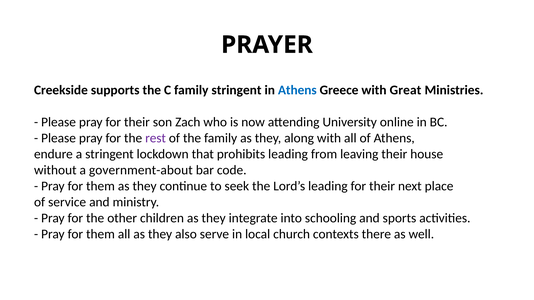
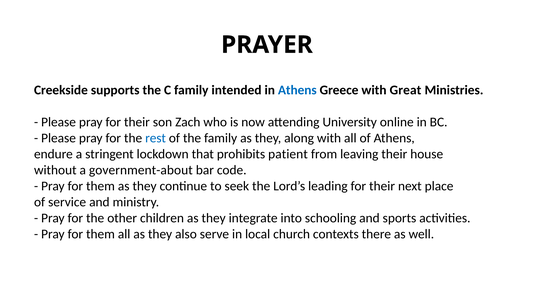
family stringent: stringent -> intended (237, 90)
rest colour: purple -> blue (156, 138)
prohibits leading: leading -> patient (288, 154)
